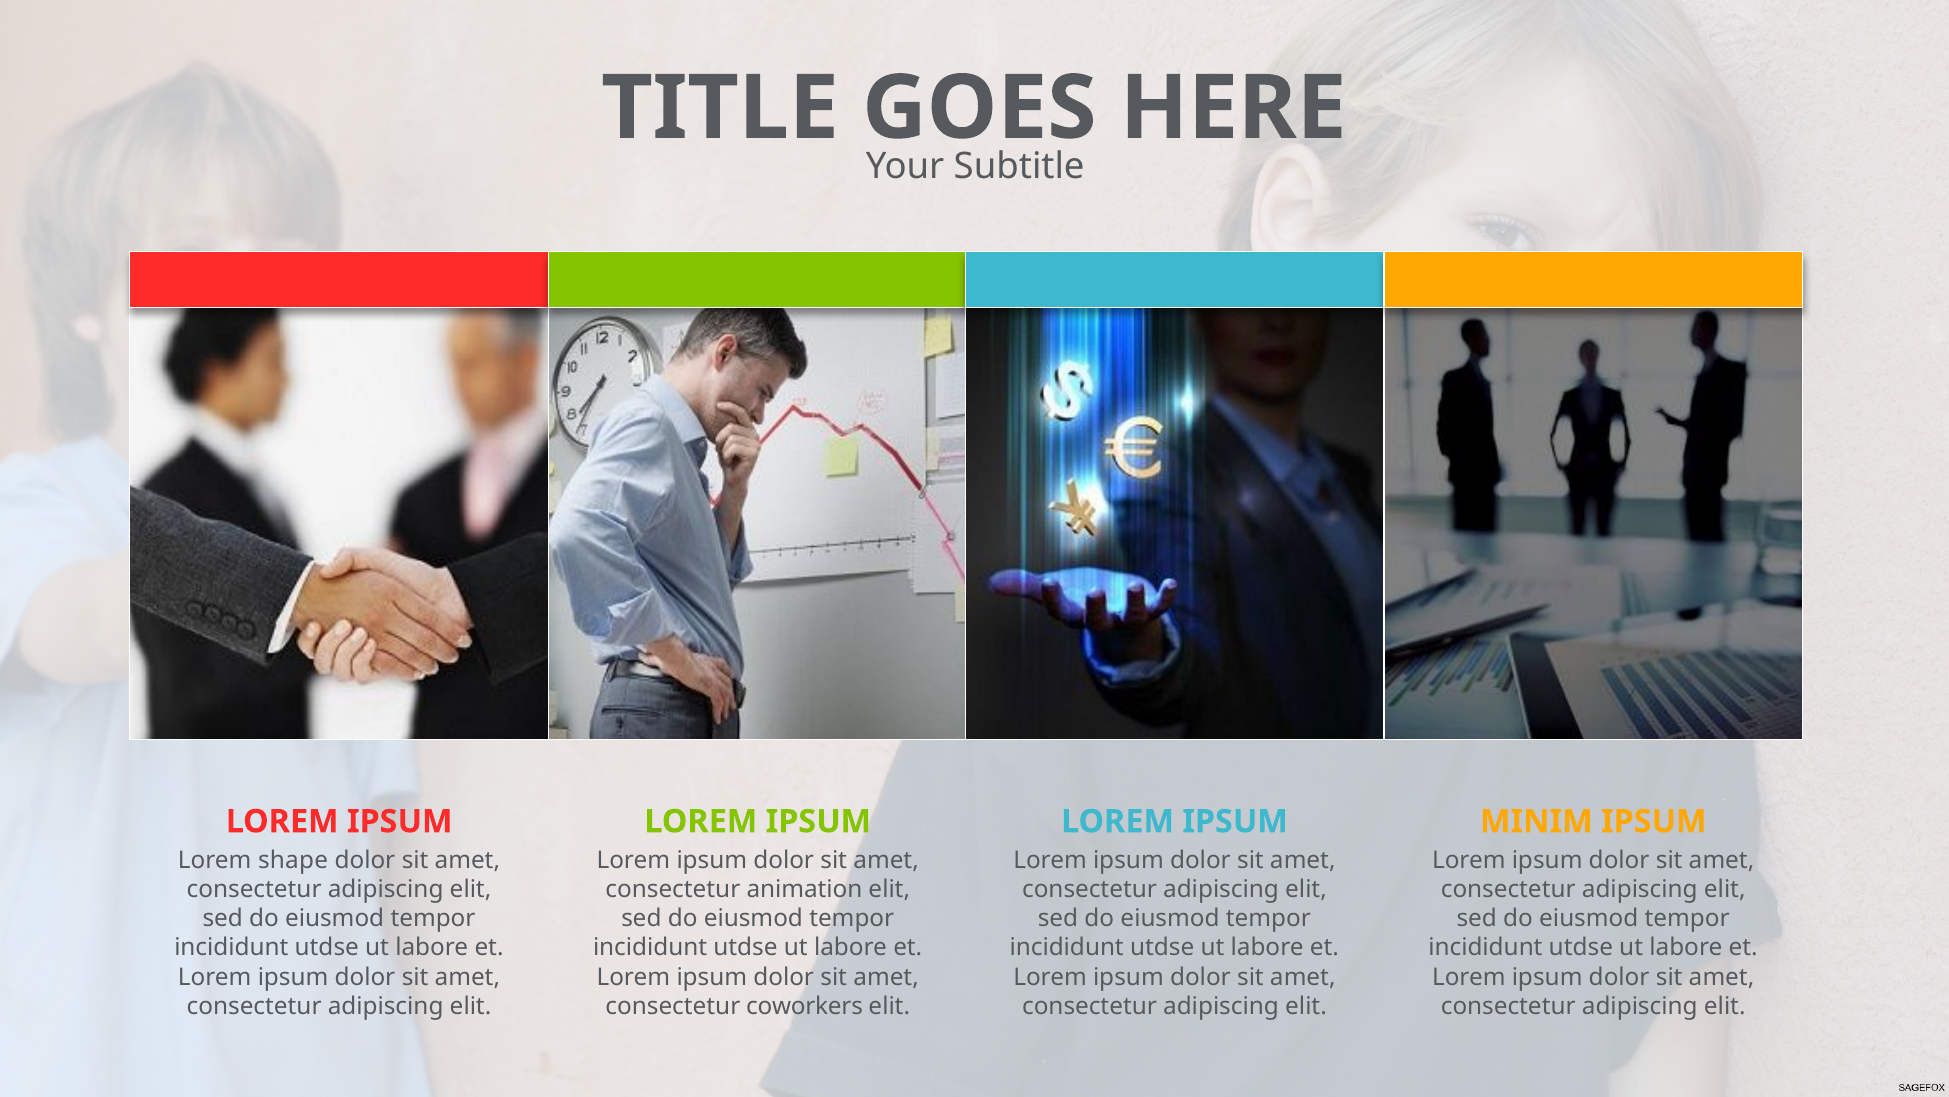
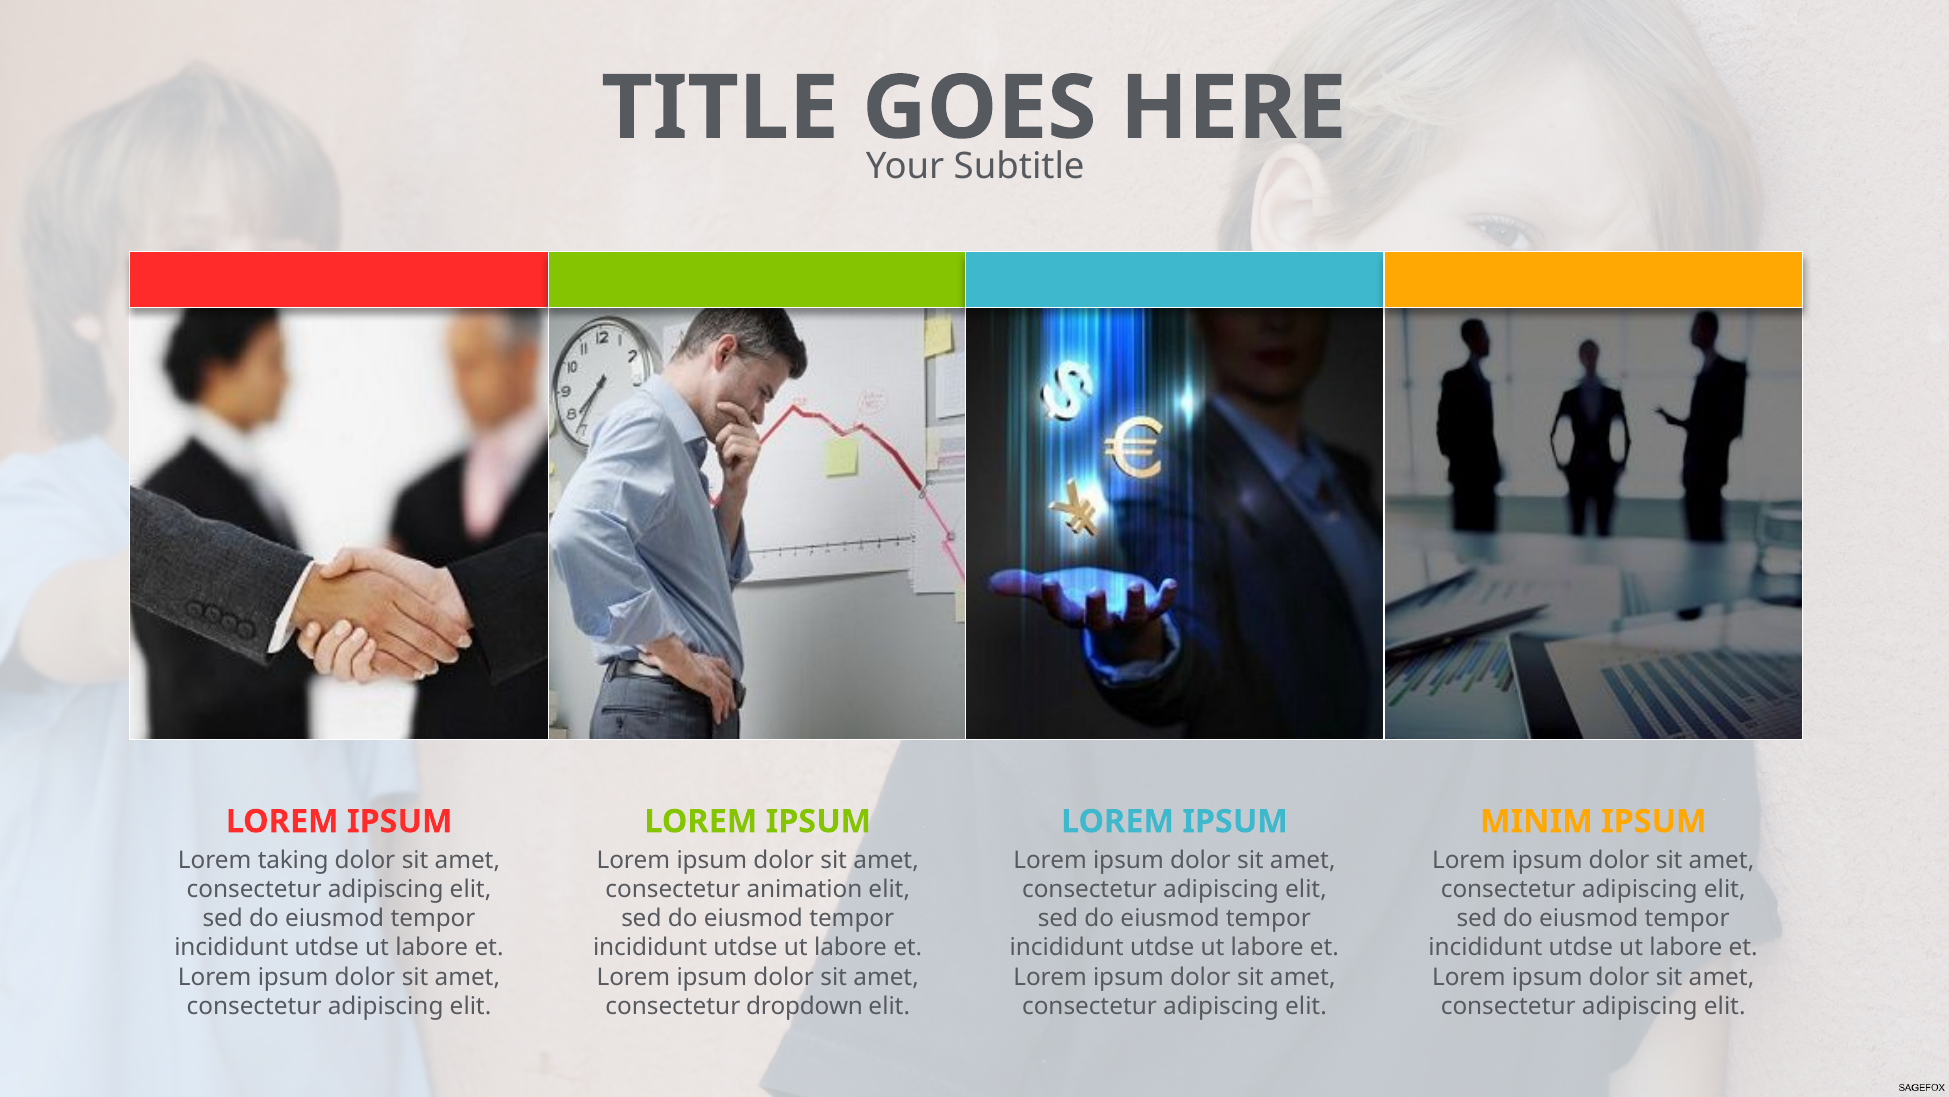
shape: shape -> taking (293, 859)
coworkers: coworkers -> dropdown (805, 1006)
